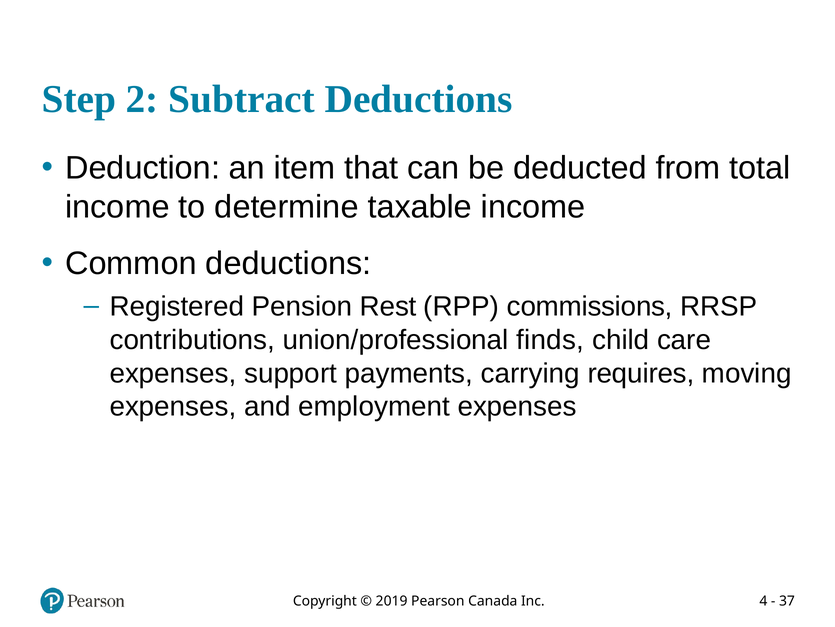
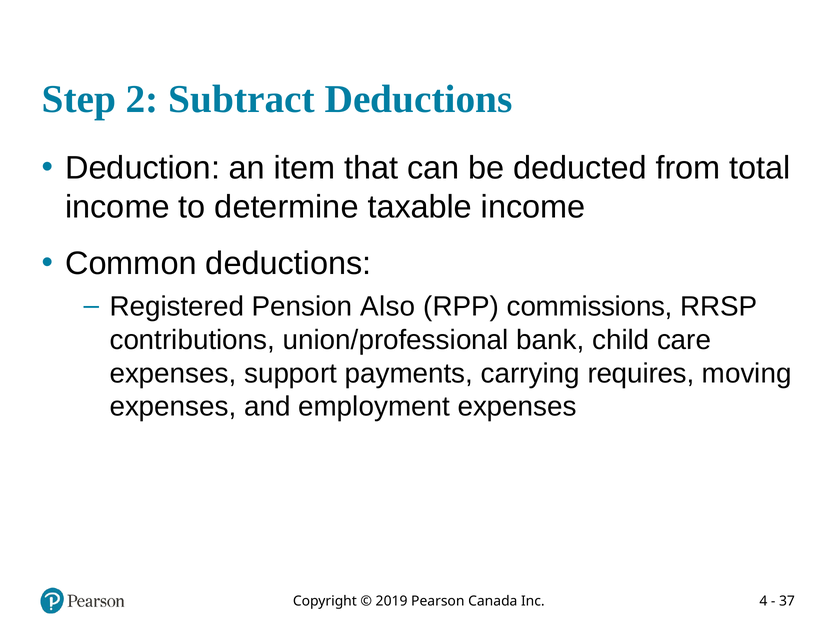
Rest: Rest -> Also (388, 306)
finds: finds -> bank (550, 340)
